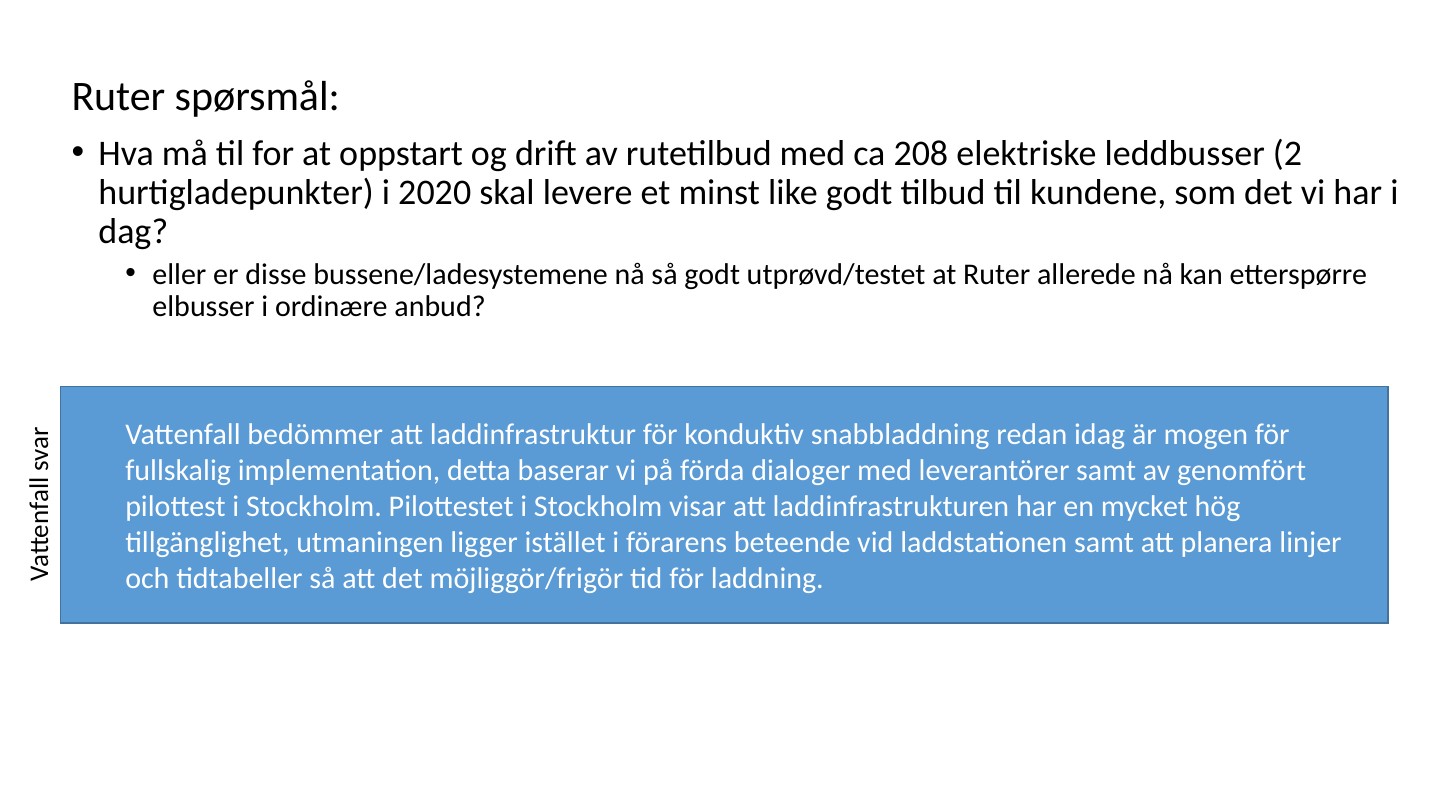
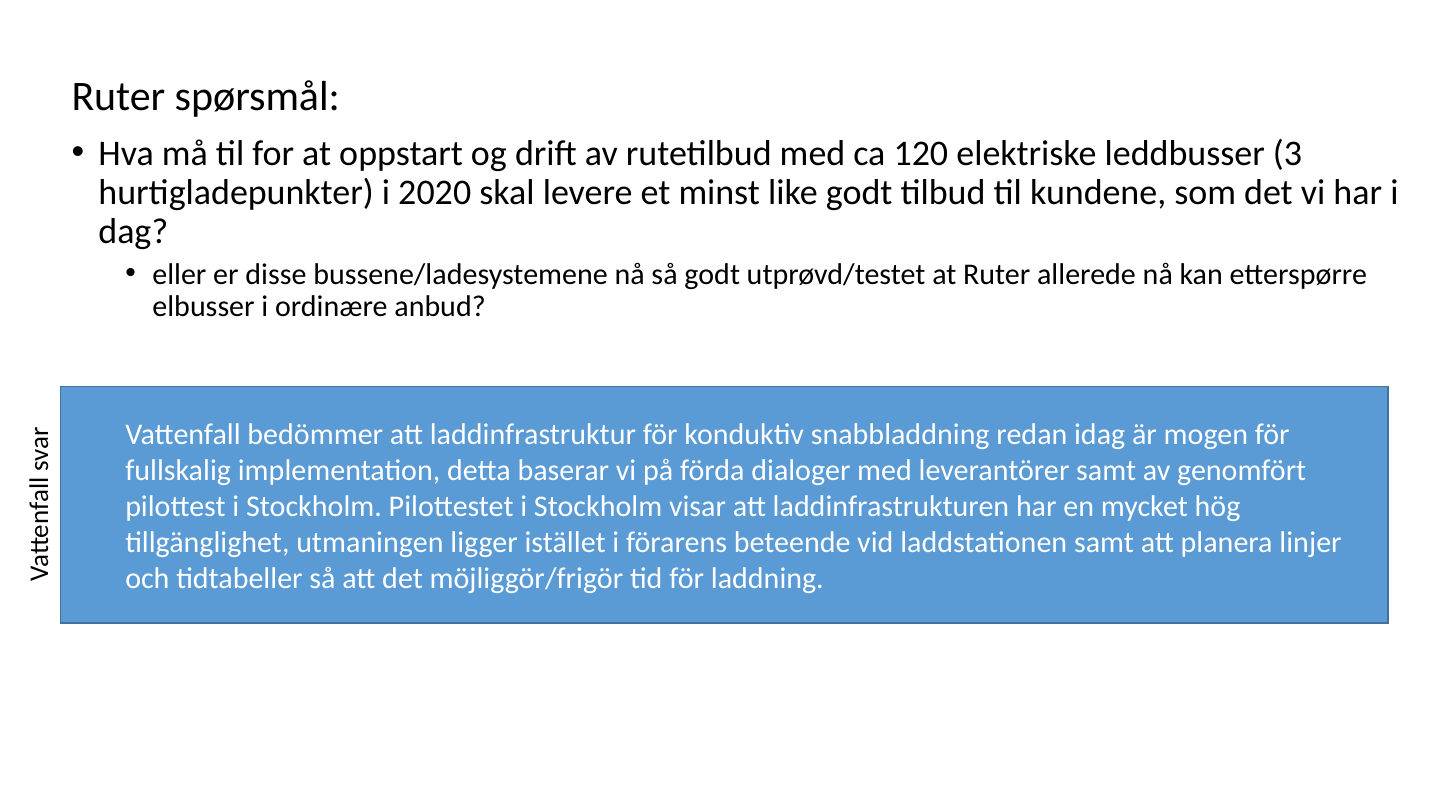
208: 208 -> 120 (921, 153)
2: 2 -> 3 (1288, 153)
